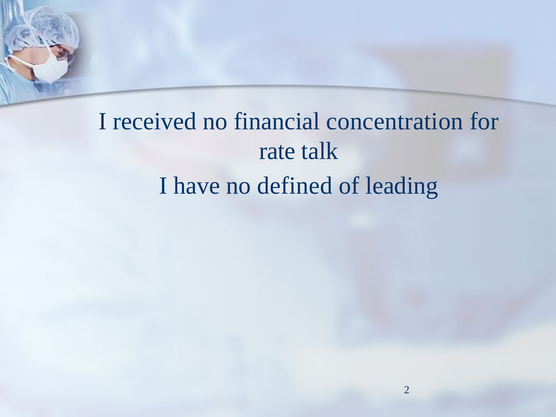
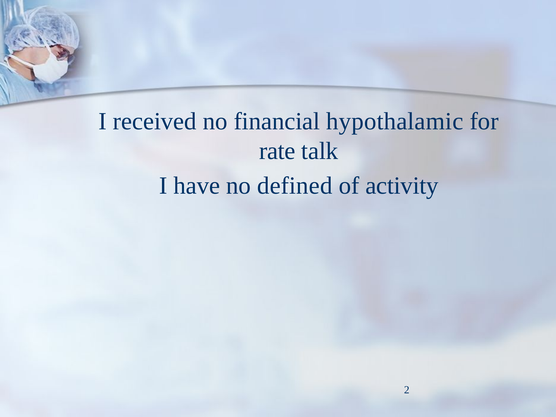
concentration: concentration -> hypothalamic (395, 121)
leading: leading -> activity (402, 186)
